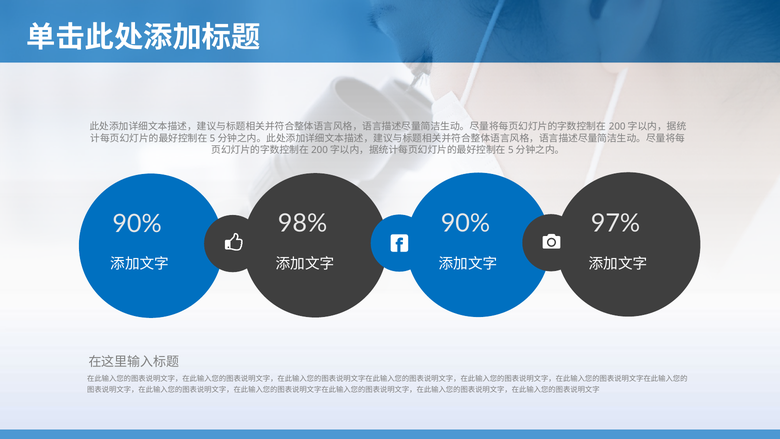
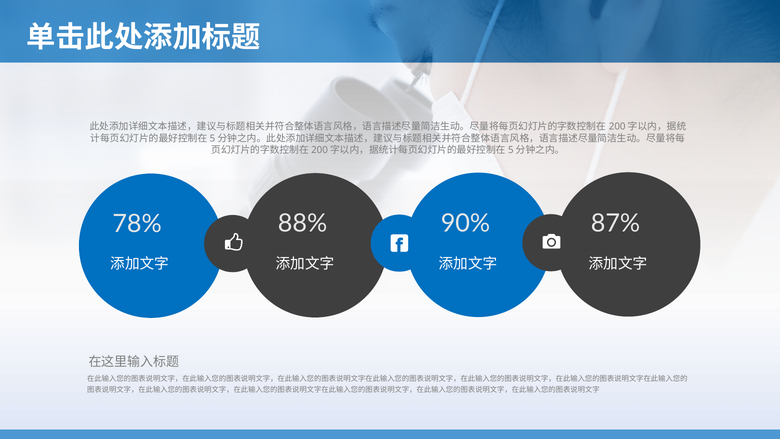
98%: 98% -> 88% (303, 223)
97%: 97% -> 87% (615, 223)
90%: 90% -> 78% (137, 224)
